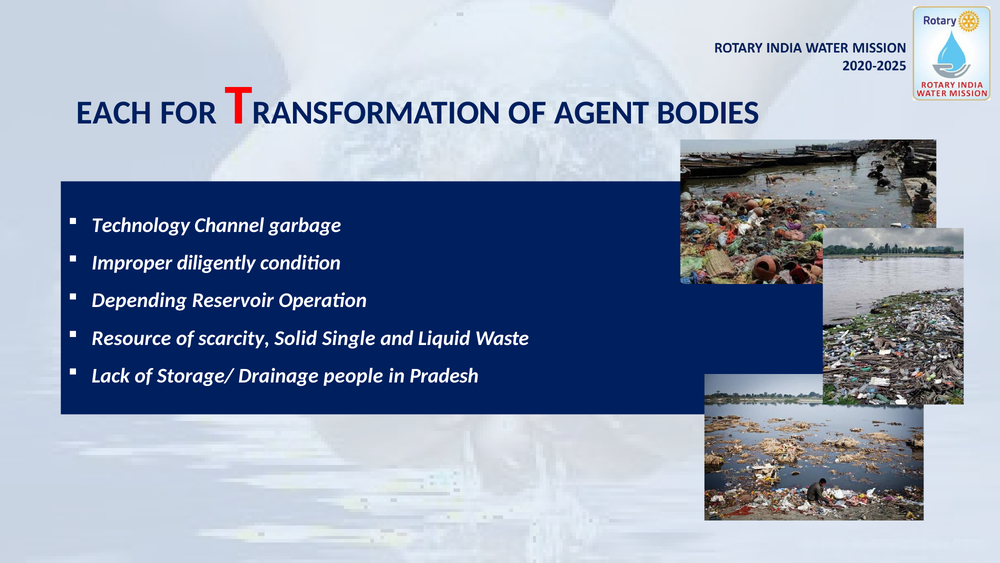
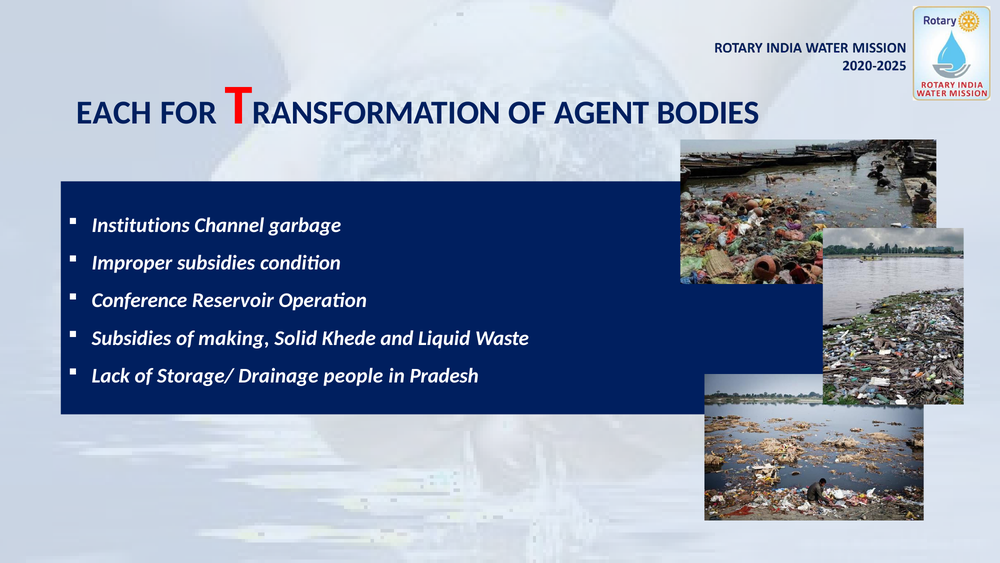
Technology: Technology -> Institutions (141, 225)
Improper diligently: diligently -> subsidies (216, 263)
Depending: Depending -> Conference (139, 300)
Resource: Resource -> Subsidies (132, 338)
scarcity: scarcity -> making (234, 338)
Single: Single -> Khede (349, 338)
